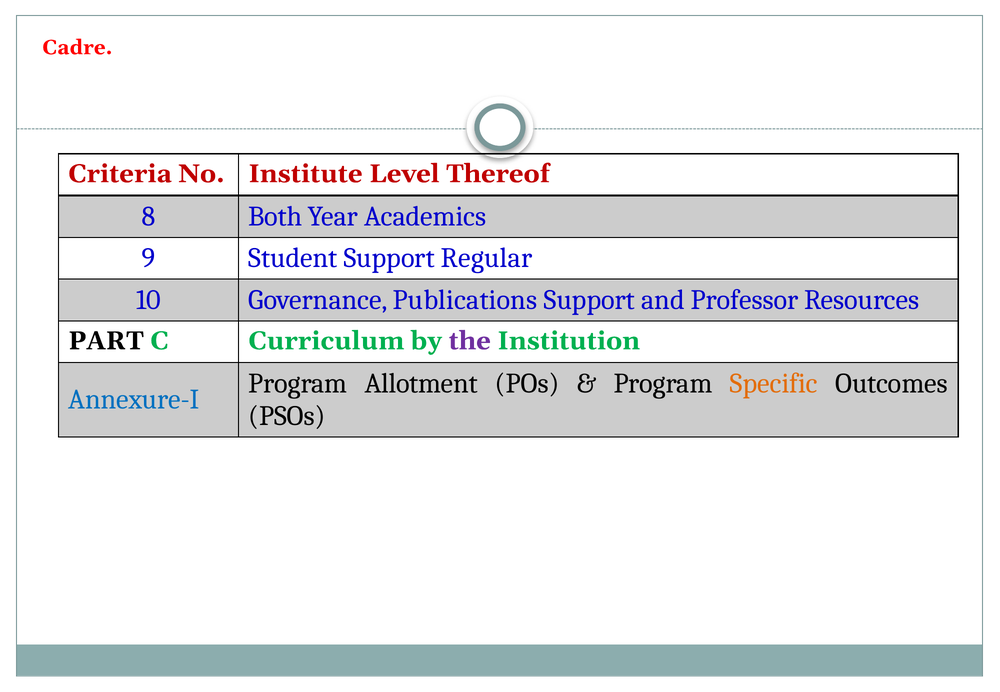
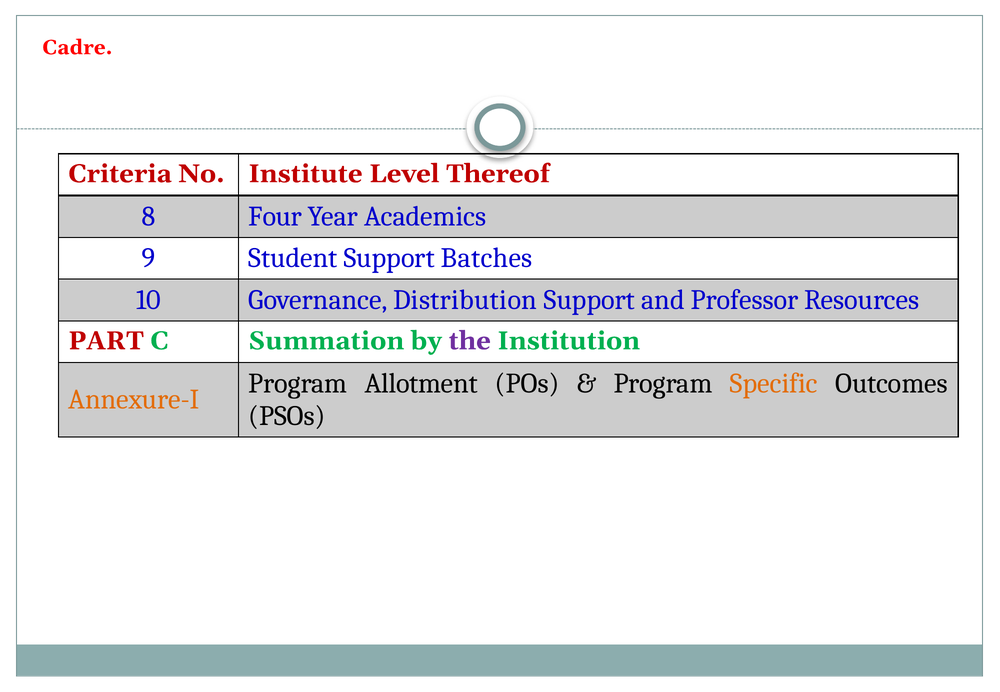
Both: Both -> Four (275, 216)
Regular: Regular -> Batches (487, 258)
Publications: Publications -> Distribution (465, 300)
PART colour: black -> red (106, 341)
Curriculum: Curriculum -> Summation (326, 341)
Annexure-I colour: blue -> orange (134, 400)
